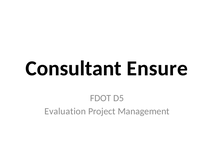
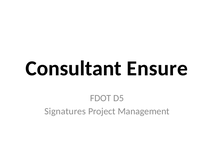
Evaluation: Evaluation -> Signatures (65, 112)
